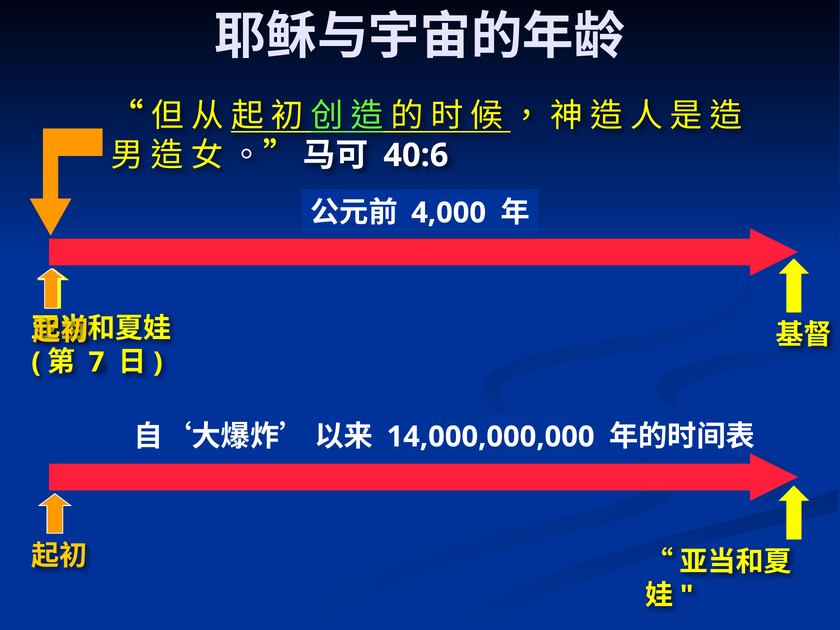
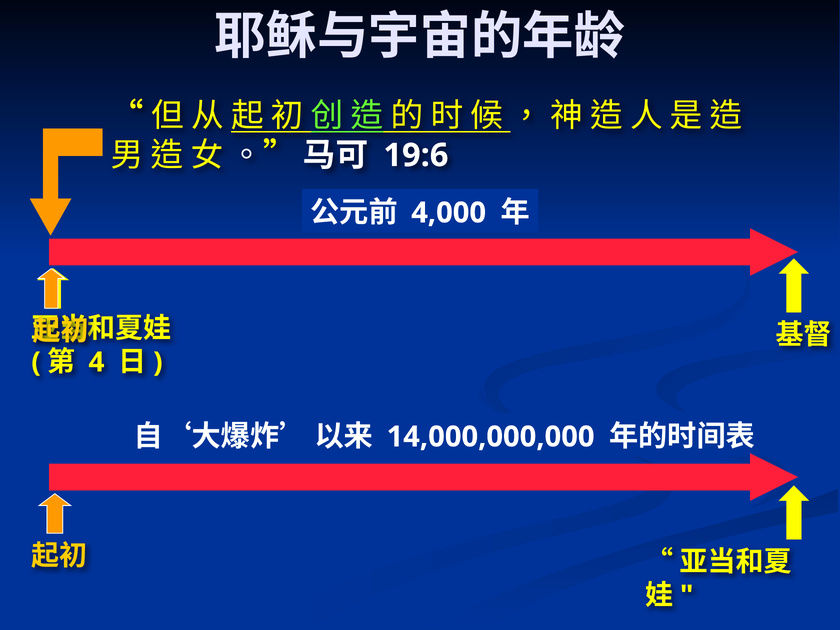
40:6: 40:6 -> 19:6 (416, 155)
7: 7 -> 4 (96, 362)
